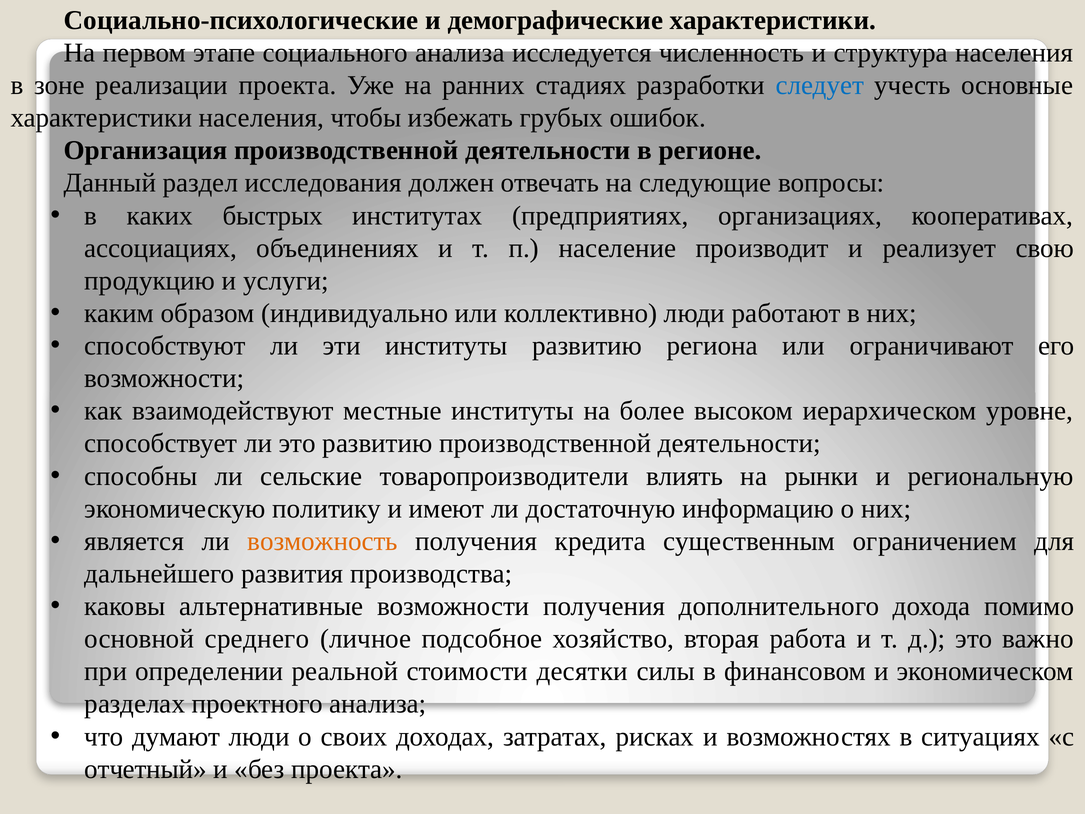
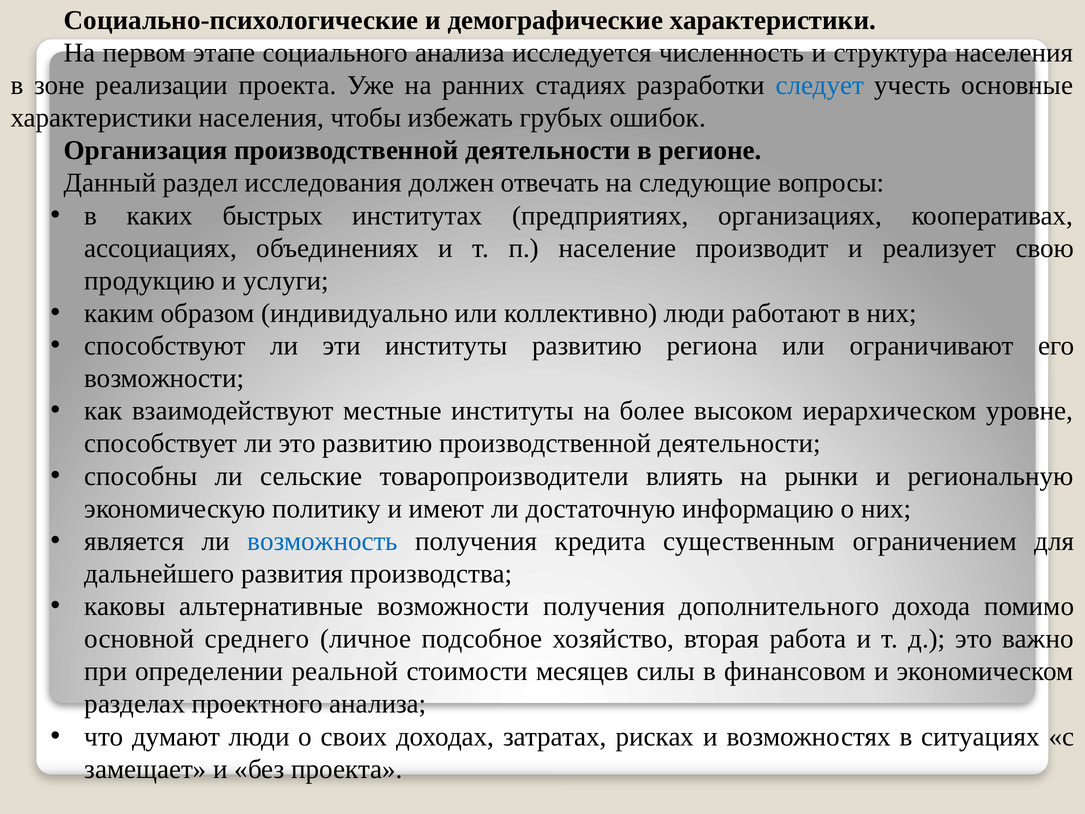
возможность colour: orange -> blue (323, 541)
десятки: десятки -> месяцев (582, 671)
отчетный: отчетный -> замещает (145, 769)
